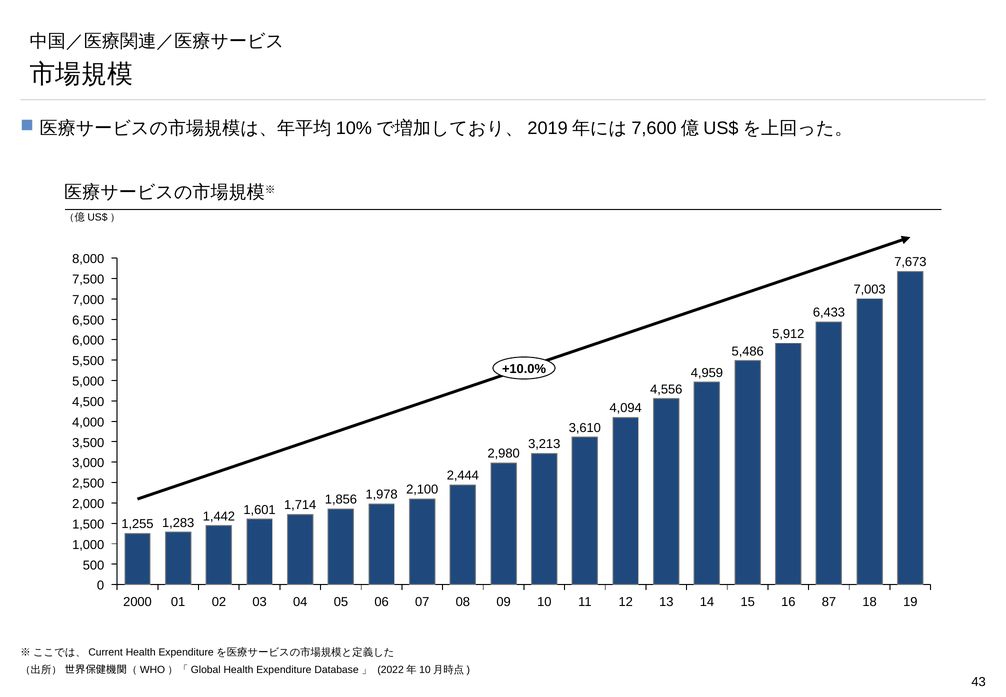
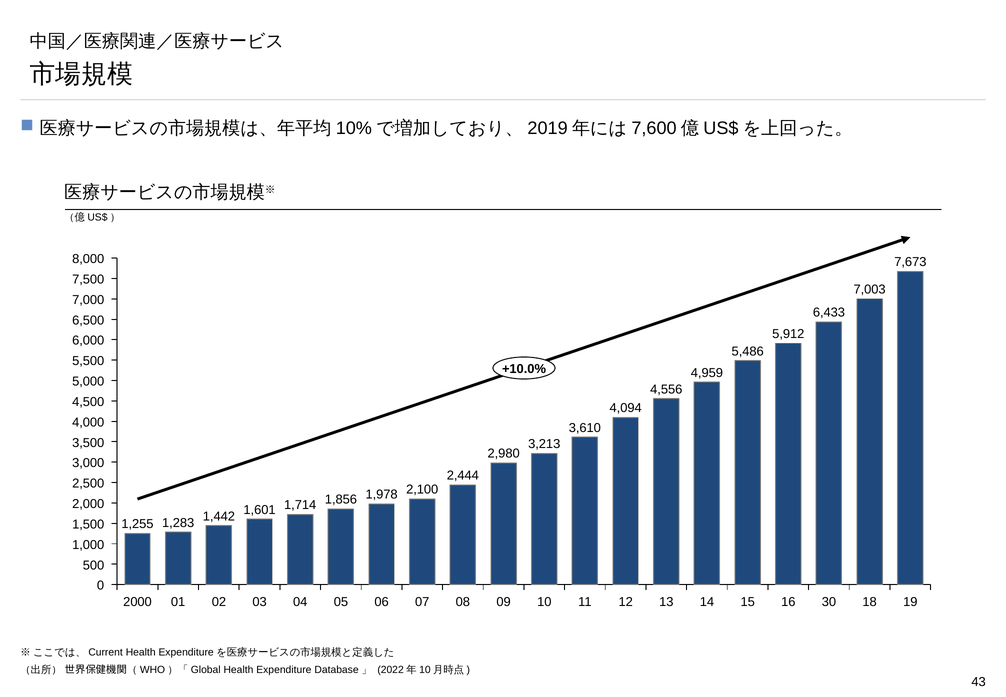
87: 87 -> 30 (829, 602)
